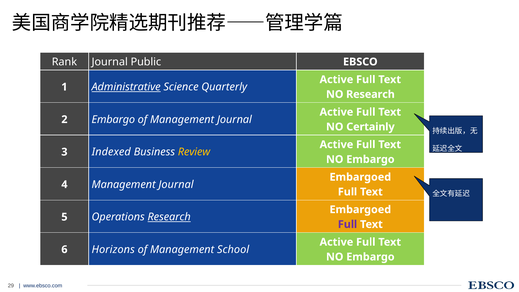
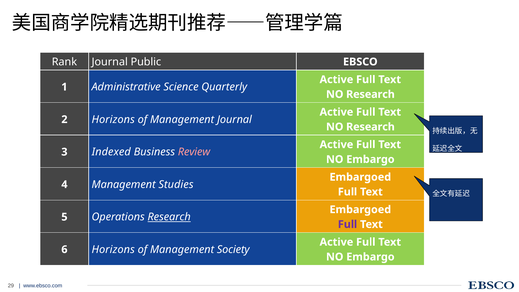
Administrative underline: present -> none (126, 87)
2 Embargo: Embargo -> Horizons (113, 119)
Certainly: Certainly -> Research (370, 127)
Review colour: yellow -> pink (194, 152)
4 Management Journal: Journal -> Studies (176, 184)
School: School -> Society (233, 250)
